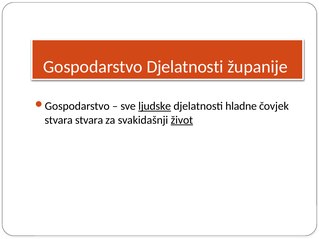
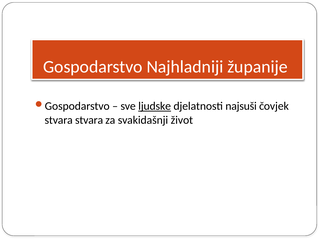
Gospodarstvo Djelatnosti: Djelatnosti -> Najhladniji (185, 67)
hladne: hladne -> najsuši (241, 106)
život underline: present -> none (182, 120)
